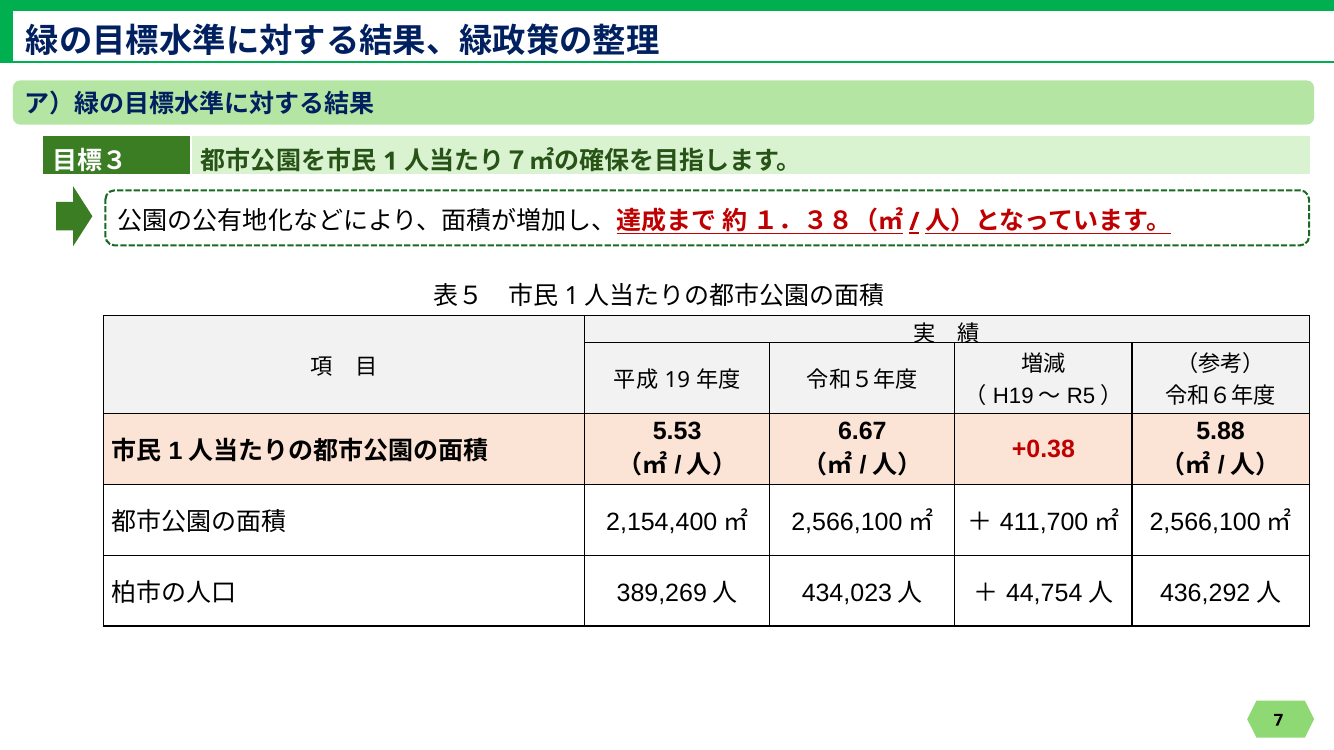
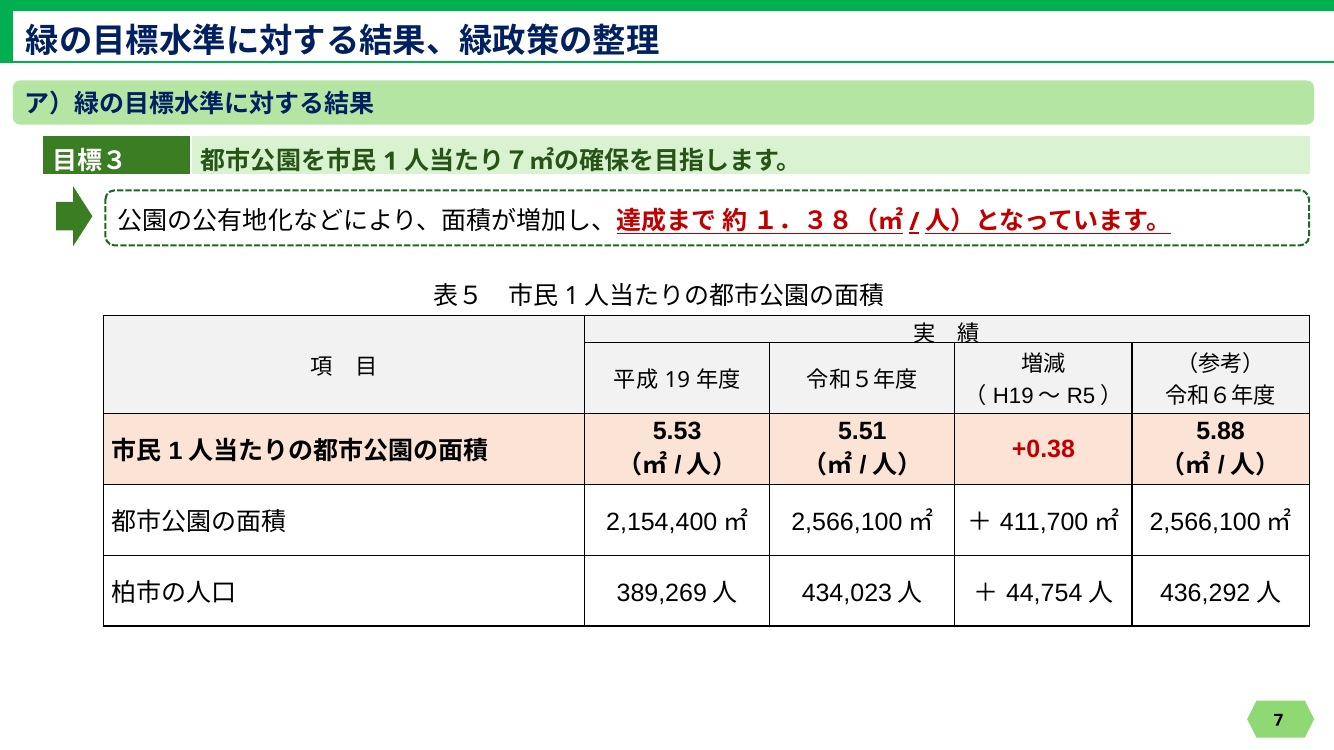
6.67: 6.67 -> 5.51 (862, 431)
